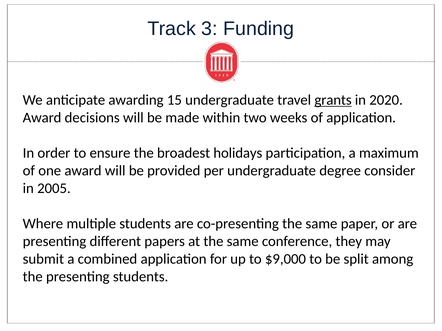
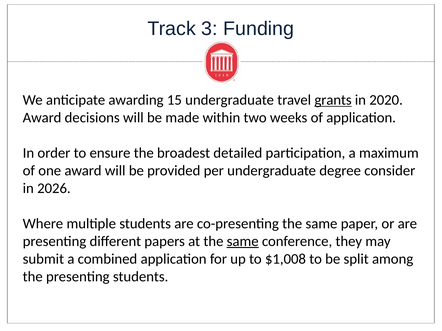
holidays: holidays -> detailed (238, 153)
2005: 2005 -> 2026 (54, 189)
same underline: none -> present (243, 242)
$9,000: $9,000 -> $1,008 (285, 259)
